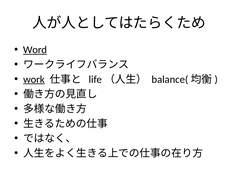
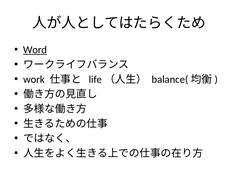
work underline: present -> none (34, 80)
